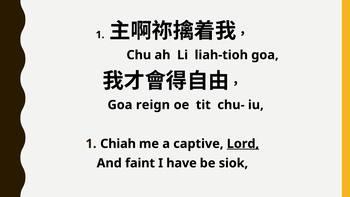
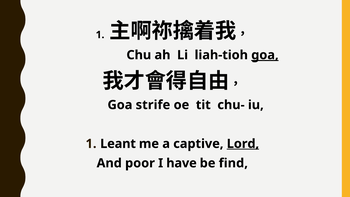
goa underline: none -> present (265, 55)
reign: reign -> strife (153, 105)
Chiah: Chiah -> Leant (118, 144)
faint: faint -> poor (140, 163)
siok: siok -> find (233, 163)
